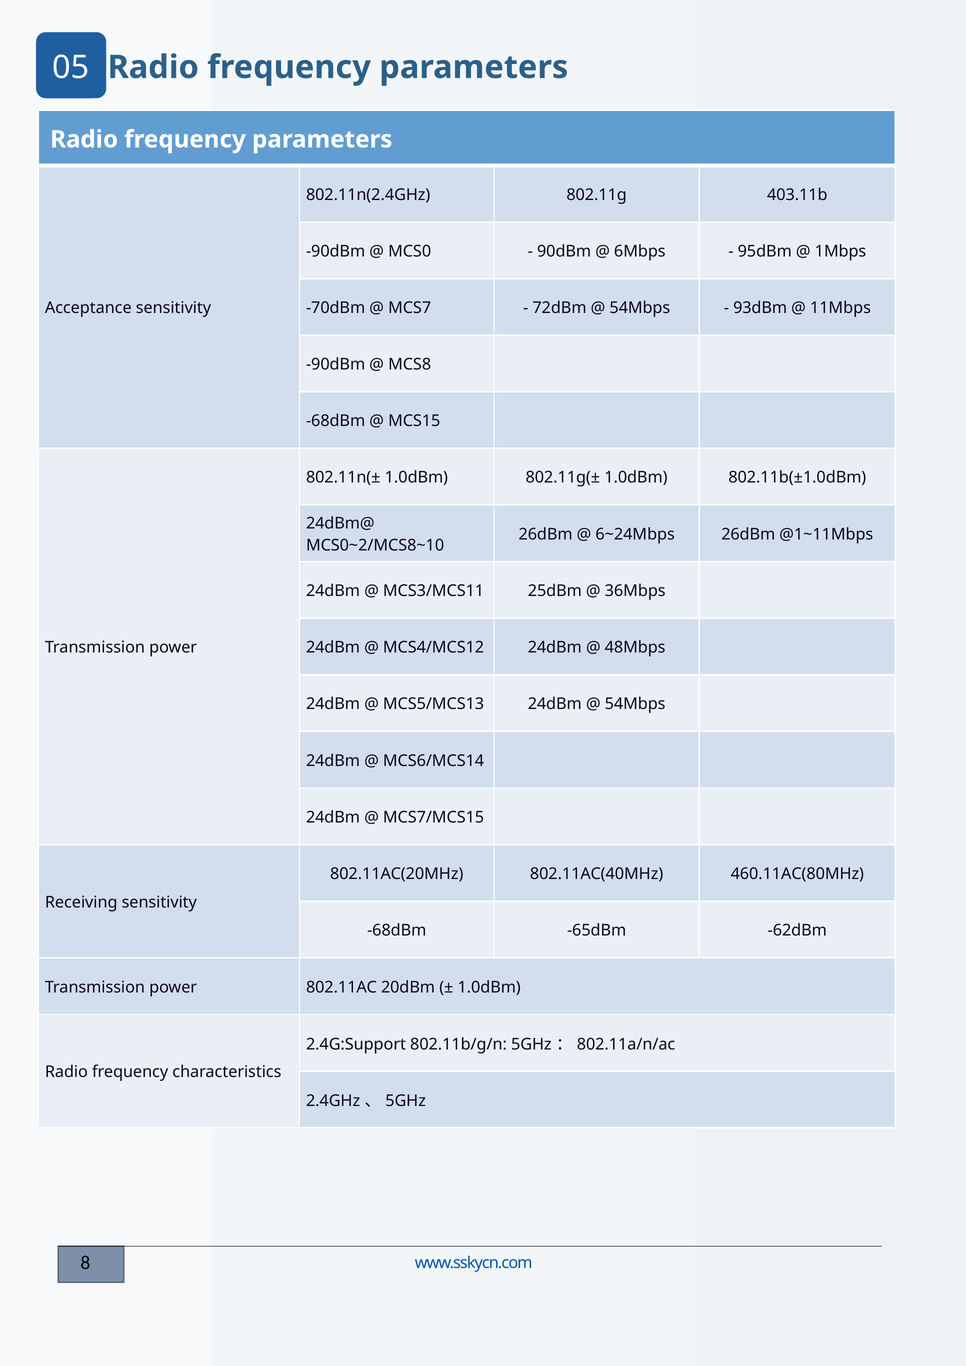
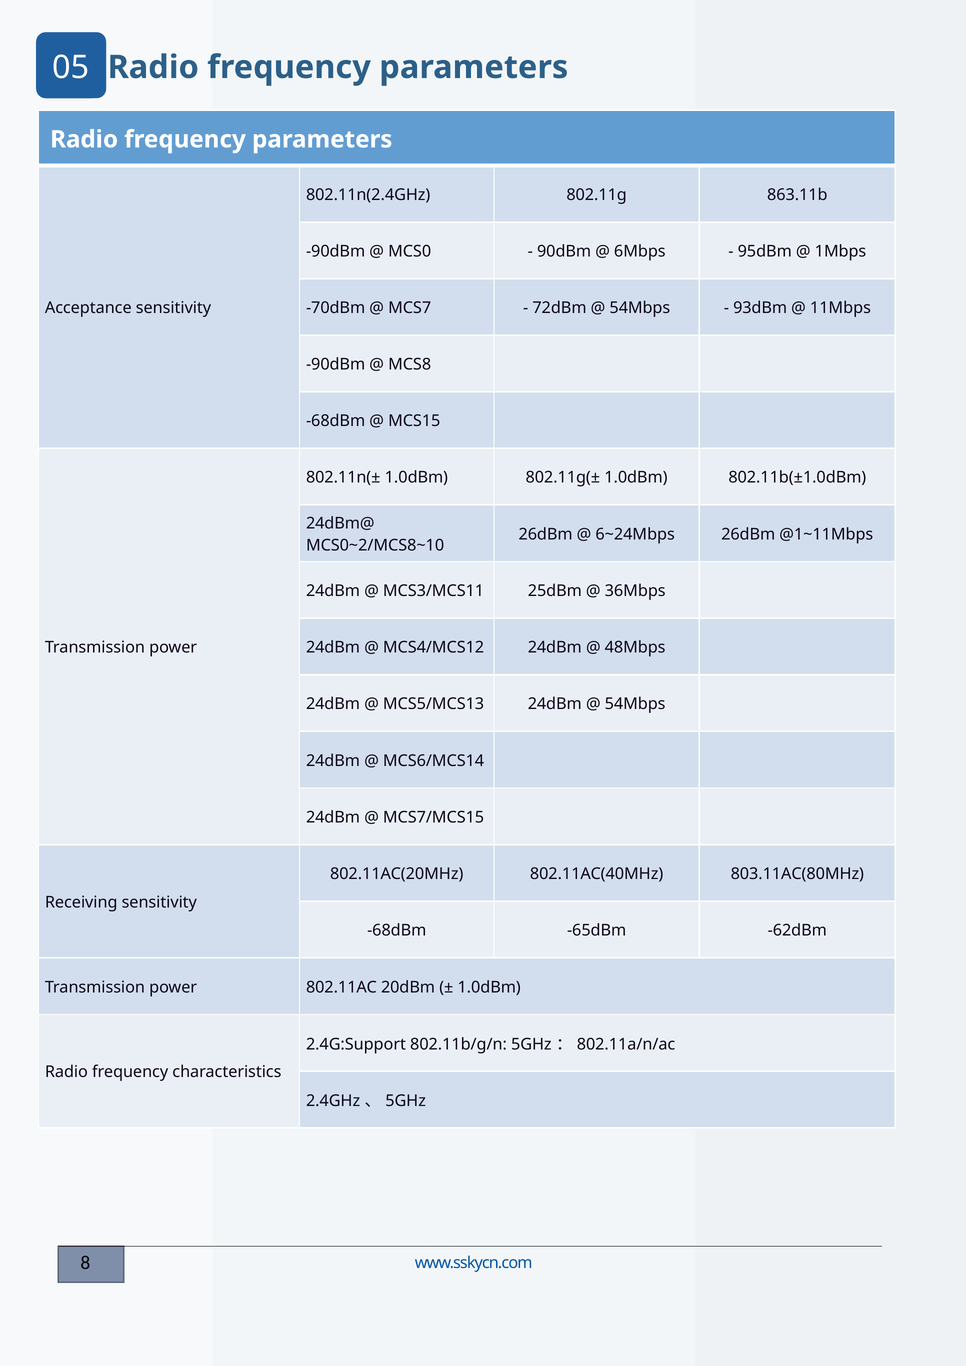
403.11b: 403.11b -> 863.11b (797, 195)
460.11AC(80MHz: 460.11AC(80MHz -> 803.11AC(80MHz (797, 874)
